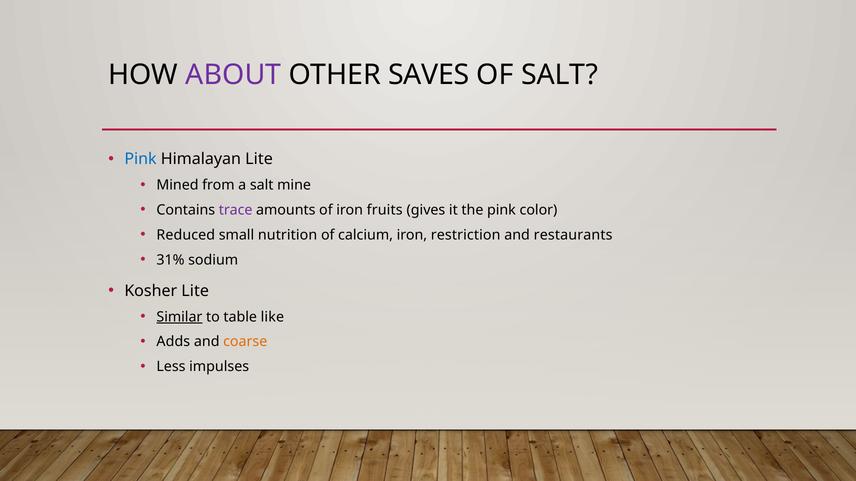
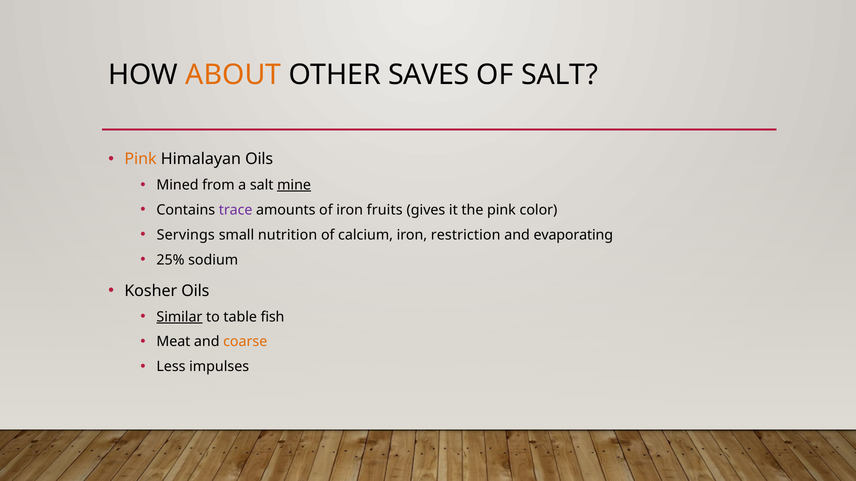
ABOUT colour: purple -> orange (233, 75)
Pink colour: blue -> orange (141, 159)
Himalayan Lite: Lite -> Oils (259, 159)
mine underline: none -> present (294, 185)
Reduced: Reduced -> Servings (186, 235)
restaurants: restaurants -> evaporating (573, 235)
31%: 31% -> 25% (171, 260)
Kosher Lite: Lite -> Oils (195, 291)
like: like -> fish (273, 317)
Adds: Adds -> Meat (173, 342)
